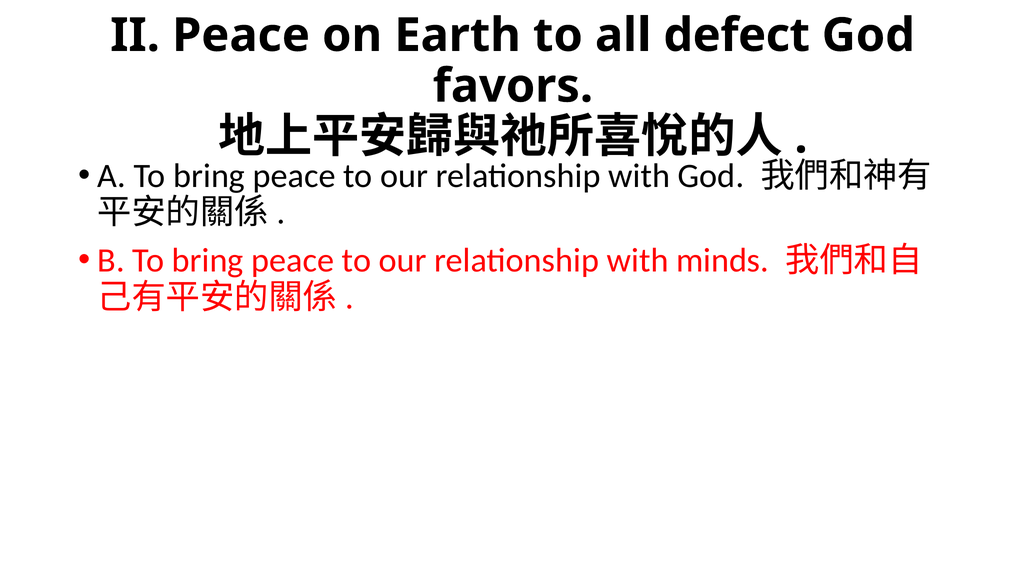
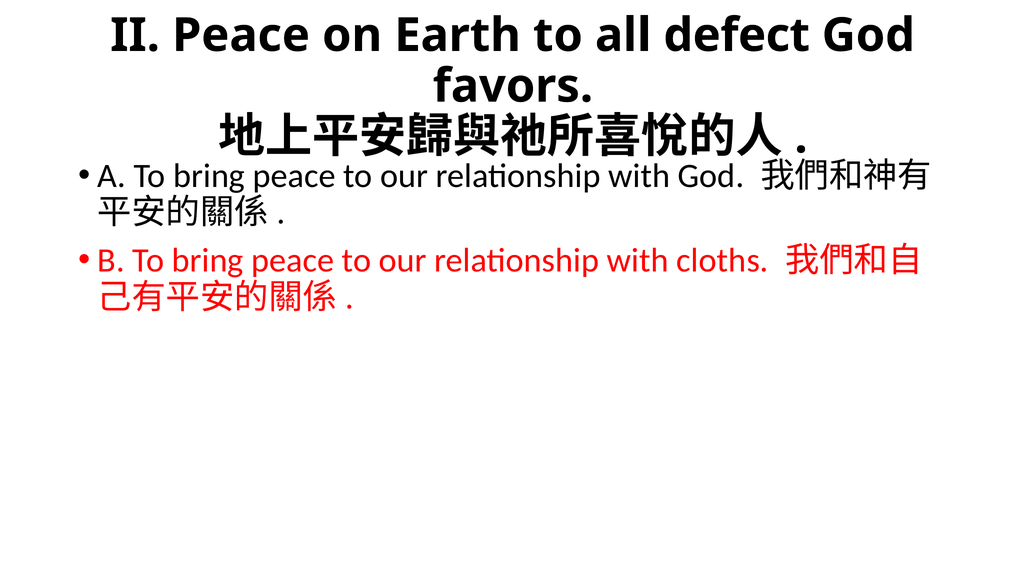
minds: minds -> cloths (722, 260)
